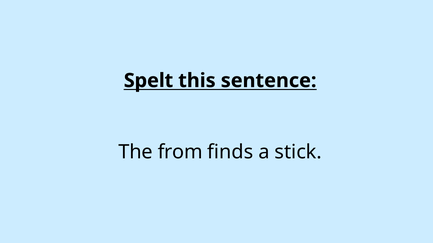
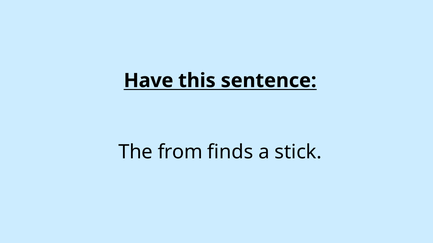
Spelt: Spelt -> Have (149, 81)
